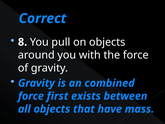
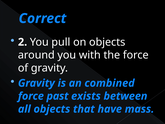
8: 8 -> 2 (23, 42)
first: first -> past (58, 96)
